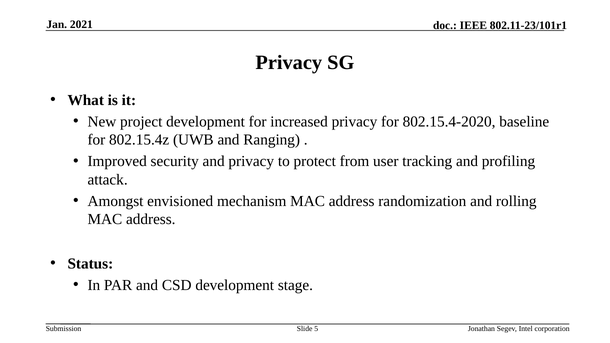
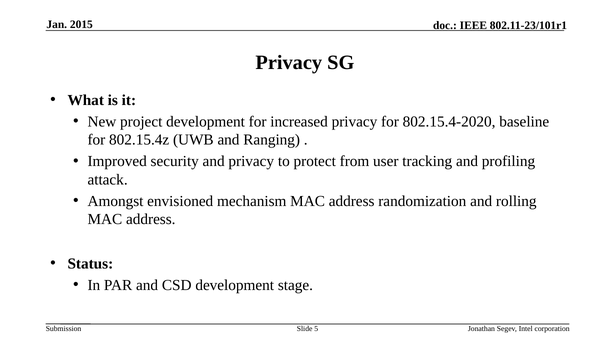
2021: 2021 -> 2015 (81, 24)
